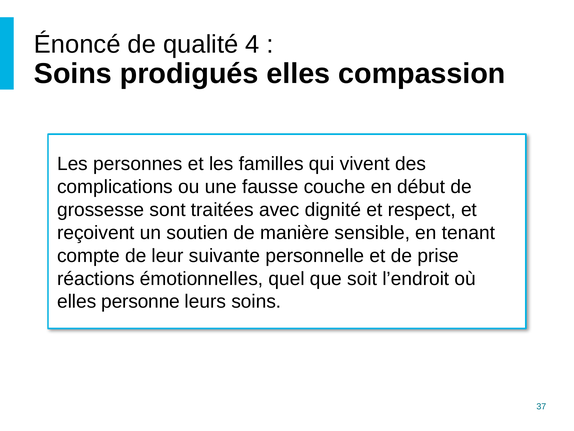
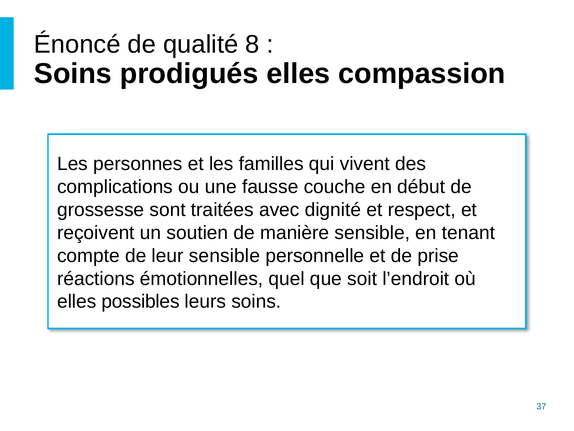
4: 4 -> 8 (252, 44)
leur suivante: suivante -> sensible (224, 255)
personne: personne -> possibles (141, 301)
